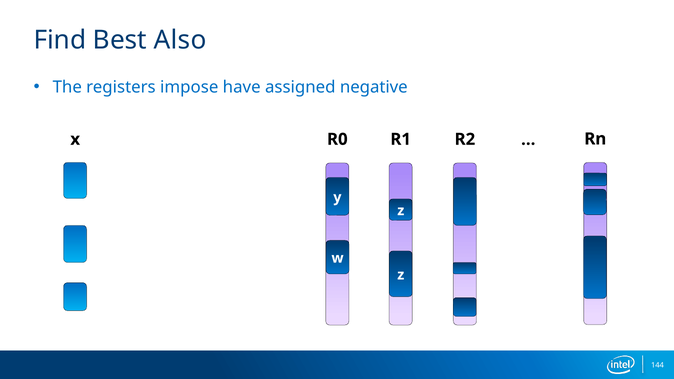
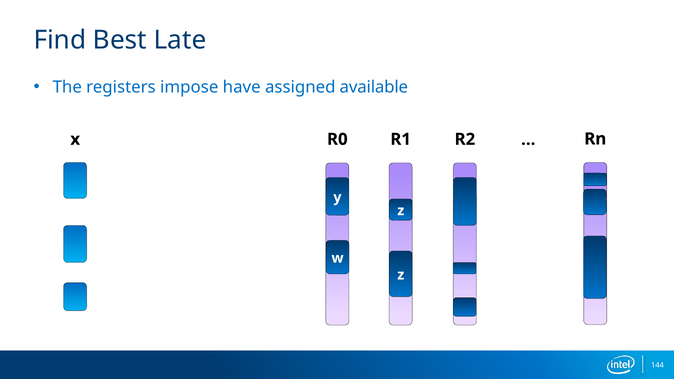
Also: Also -> Late (180, 40)
negative: negative -> available (374, 87)
